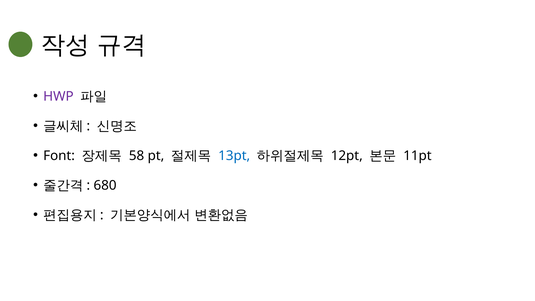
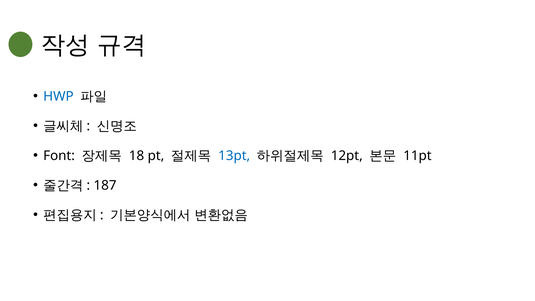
HWP colour: purple -> blue (58, 97)
58: 58 -> 18 (137, 156)
680: 680 -> 187 (105, 185)
